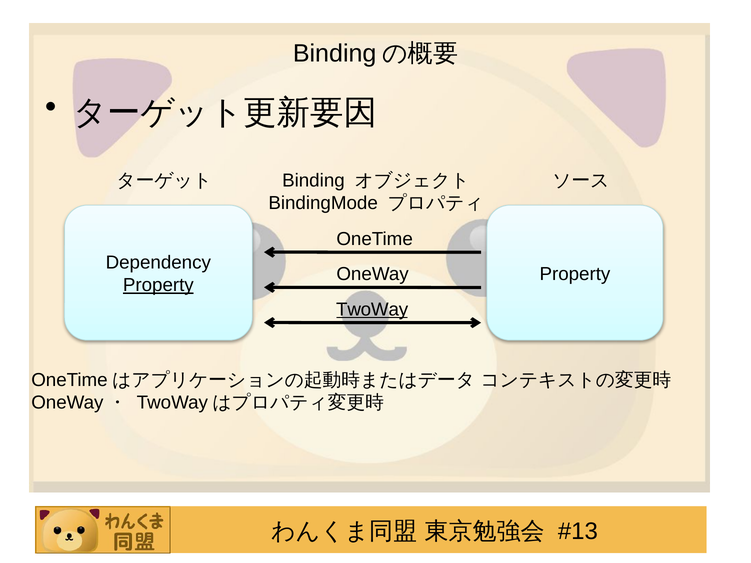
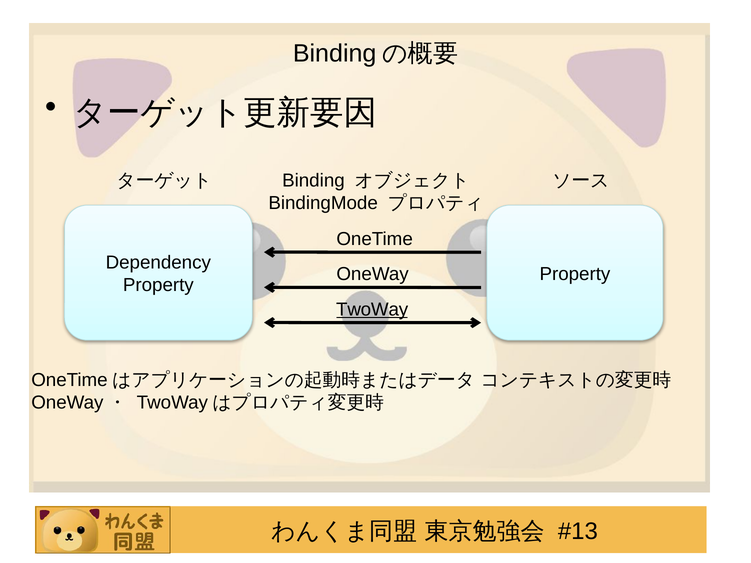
Property underline: present -> none (158, 285)
